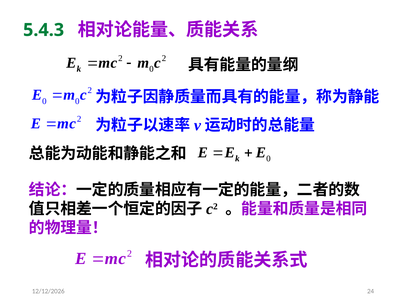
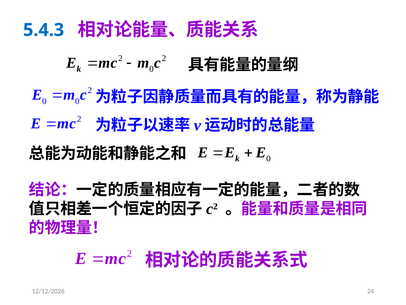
5.4.3 colour: green -> blue (44, 30)
